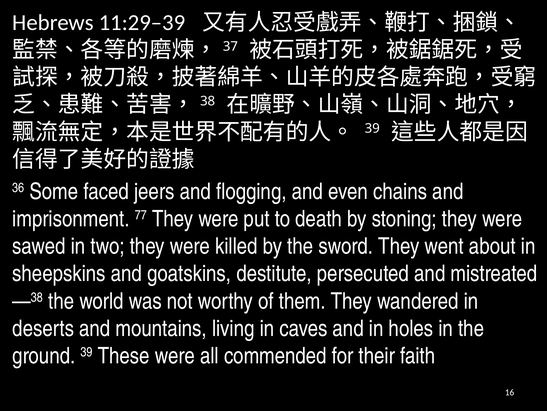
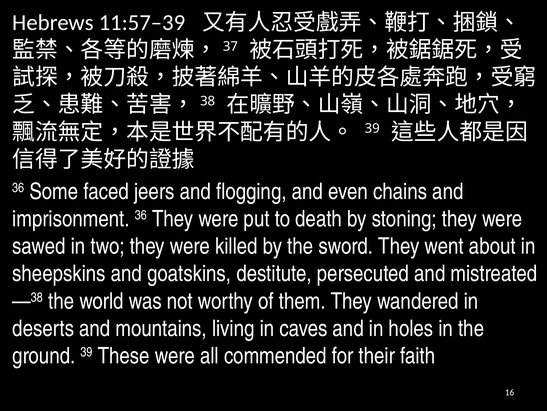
11:29–39: 11:29–39 -> 11:57–39 (142, 23)
imprisonment 77: 77 -> 36 (141, 215)
